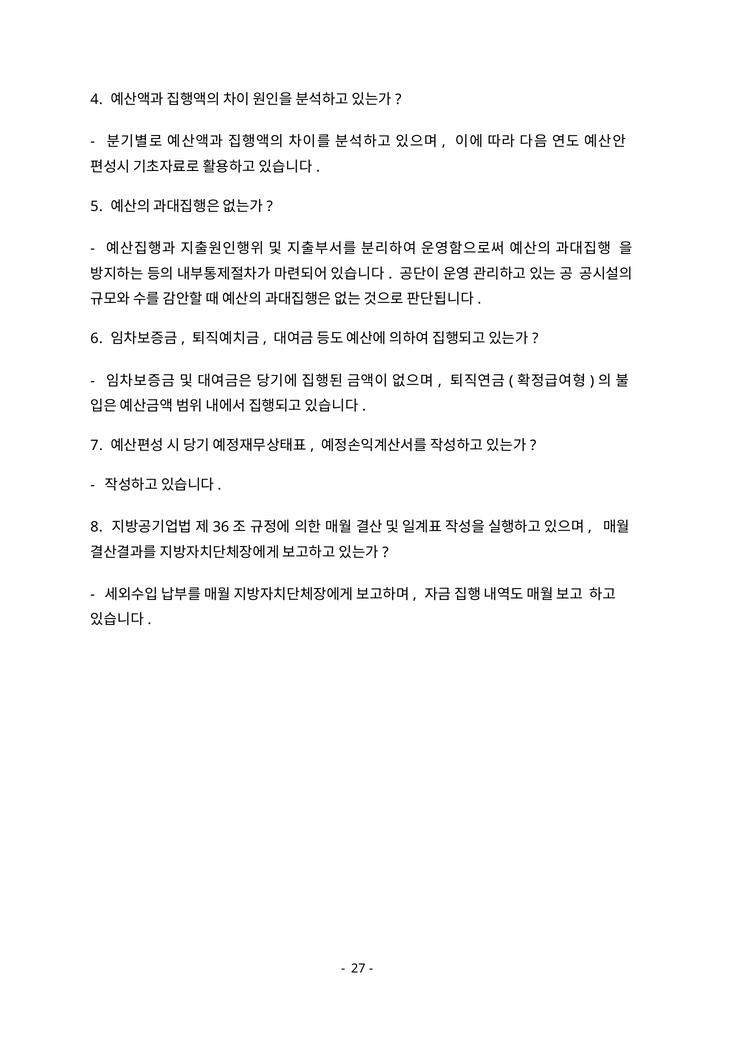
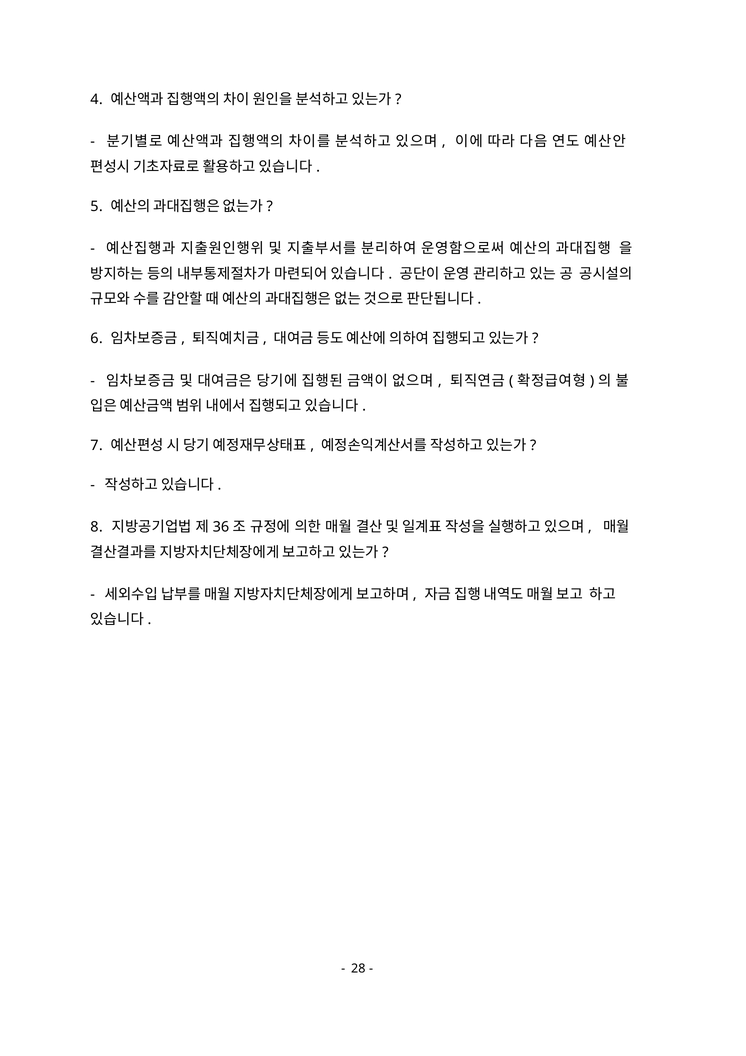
27: 27 -> 28 (358, 968)
